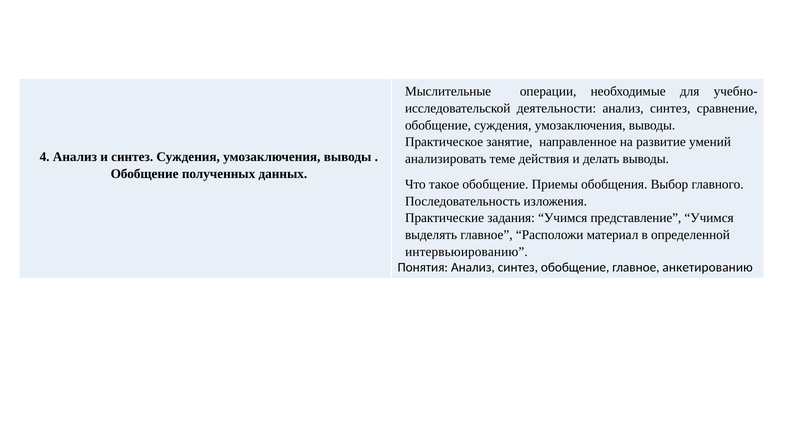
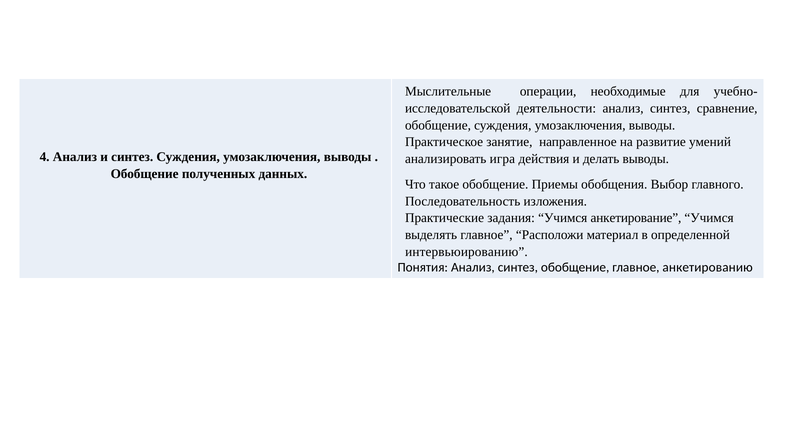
теме: теме -> игра (502, 159)
представление: представление -> анкетирование (636, 218)
